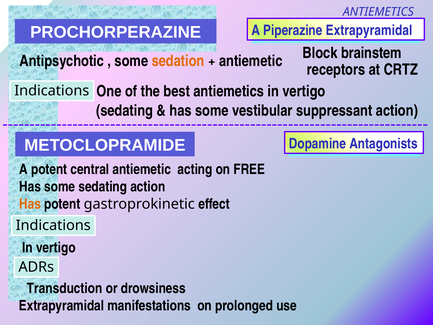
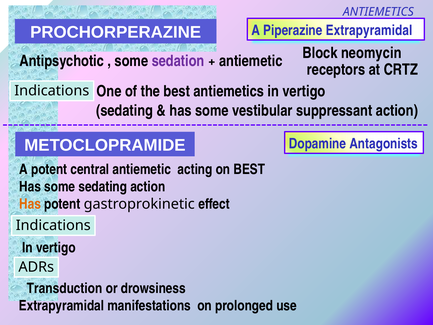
brainstem: brainstem -> neomycin (371, 53)
sedation colour: orange -> purple (178, 61)
on FREE: FREE -> BEST (249, 169)
